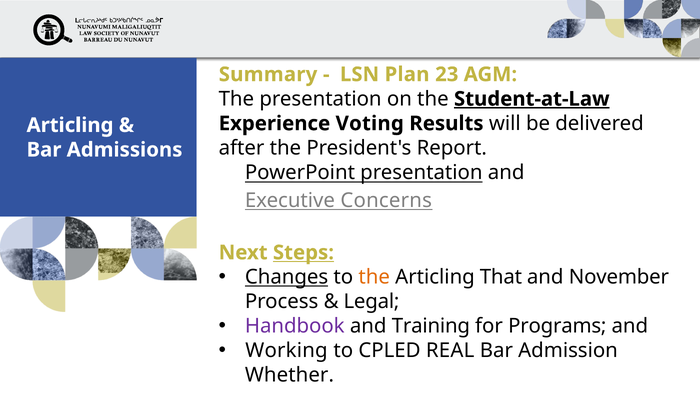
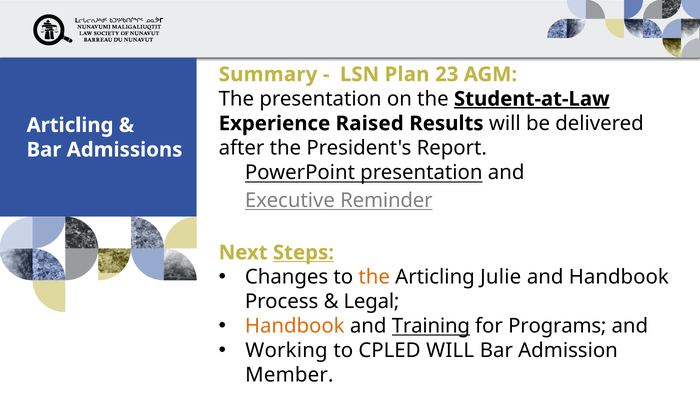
Voting: Voting -> Raised (370, 123)
Concerns: Concerns -> Reminder (386, 200)
Changes underline: present -> none (287, 277)
That: That -> Julie (501, 277)
and November: November -> Handbook (619, 277)
Handbook colour: purple -> orange (295, 326)
Training underline: none -> present (431, 326)
CPLED REAL: REAL -> WILL (450, 350)
Whether: Whether -> Member (289, 375)
